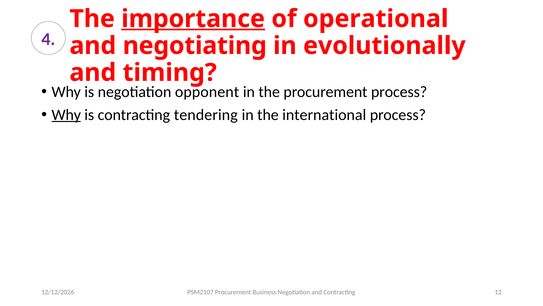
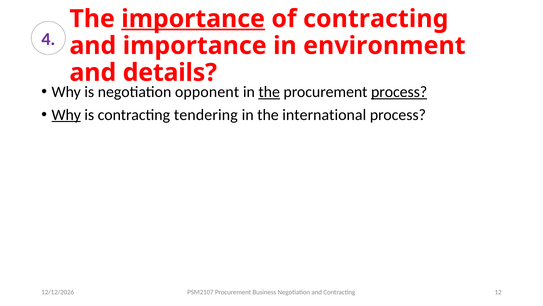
of operational: operational -> contracting (376, 19)
and negotiating: negotiating -> importance (195, 46)
evolutionally: evolutionally -> environment (384, 46)
timing: timing -> details (170, 72)
the underline: none -> present (269, 92)
process underline: none -> present (399, 92)
